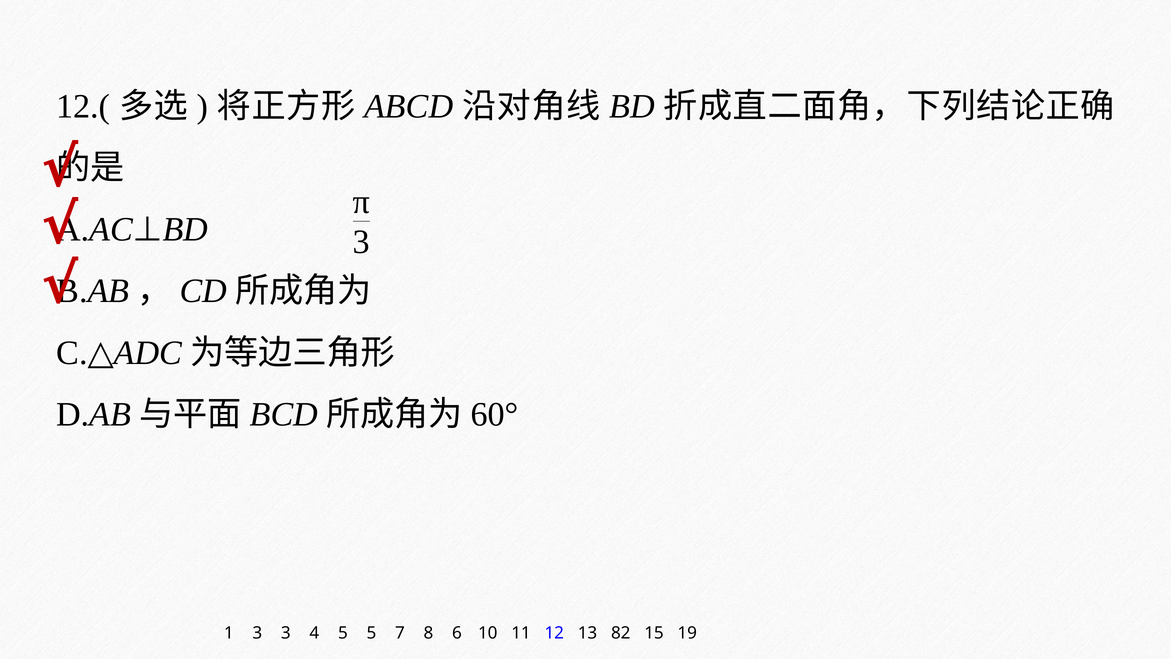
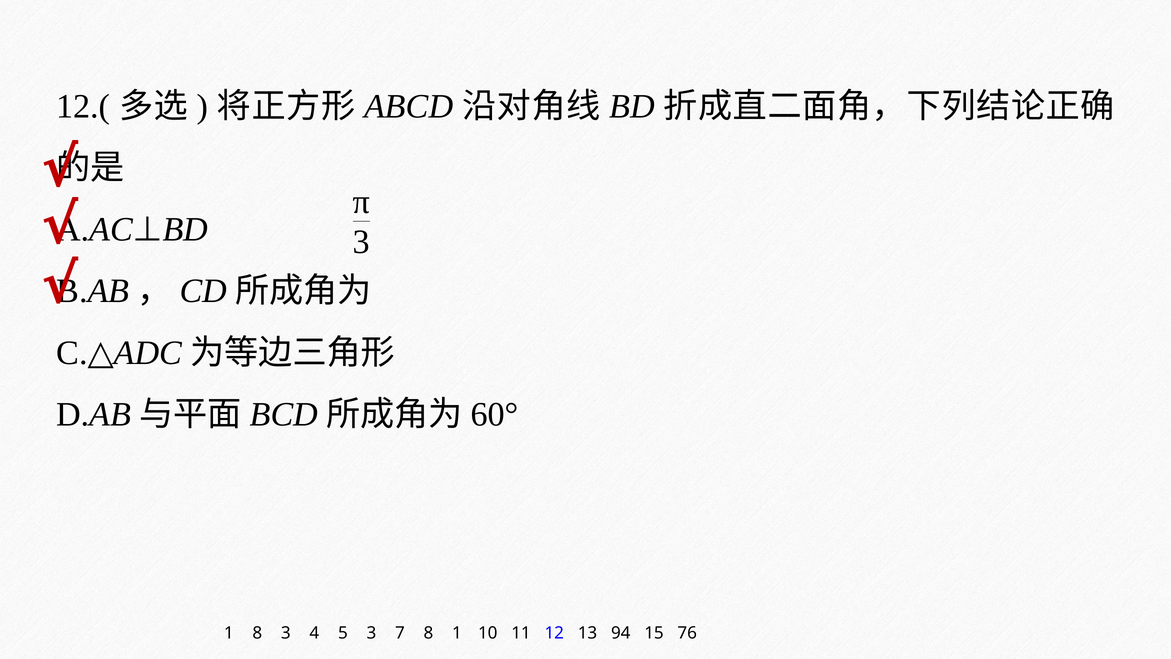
1 3: 3 -> 8 (257, 633)
5 5: 5 -> 3 (371, 633)
8 6: 6 -> 1 (457, 633)
82: 82 -> 94 (621, 633)
19: 19 -> 76 (687, 633)
